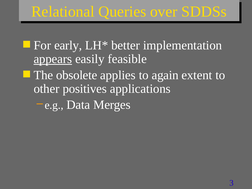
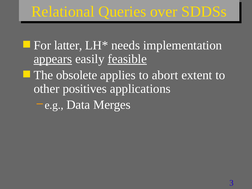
early: early -> latter (68, 45)
better: better -> needs (126, 45)
feasible underline: none -> present (127, 59)
again: again -> abort (165, 75)
